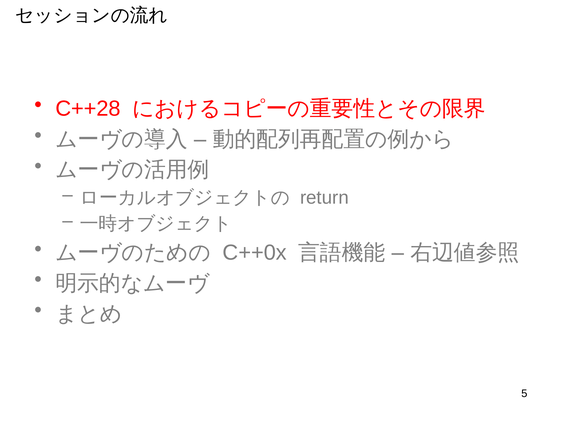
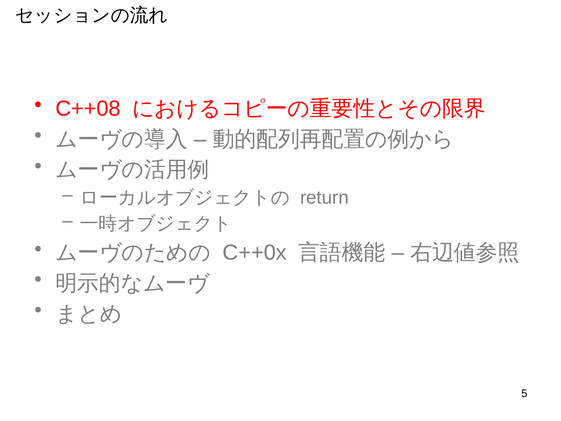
C++28: C++28 -> C++08 (88, 108)
